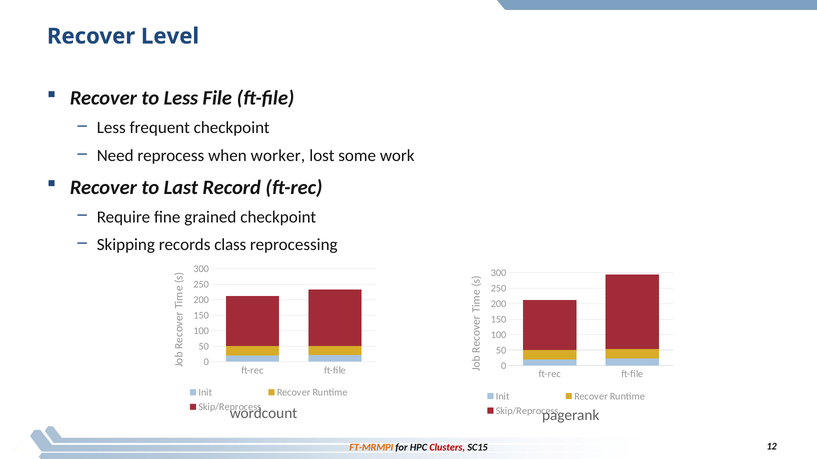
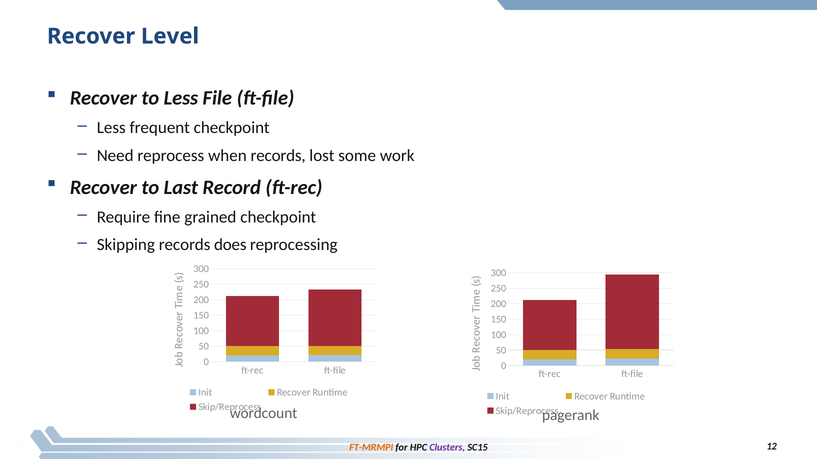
when worker: worker -> records (278, 156)
class: class -> does (230, 245)
Clusters colour: red -> purple (447, 448)
